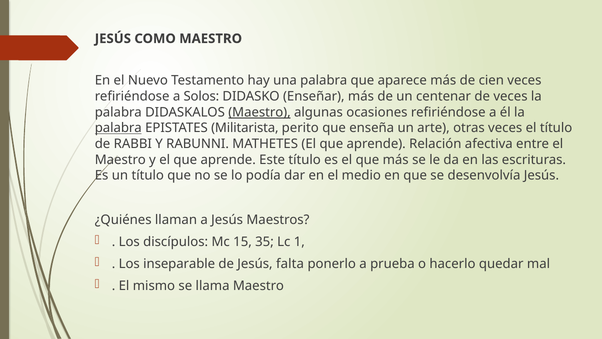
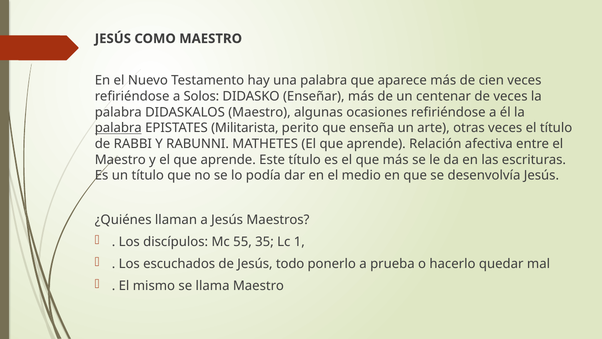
Maestro underline: present -> none (260, 112)
15: 15 -> 55 (243, 242)
inseparable: inseparable -> escuchados (179, 264)
falta: falta -> todo (290, 264)
